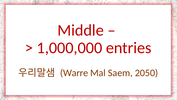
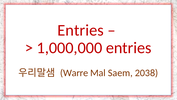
Middle: Middle -> Entries (81, 30)
2050: 2050 -> 2038 (147, 73)
